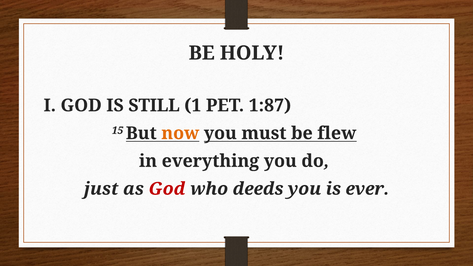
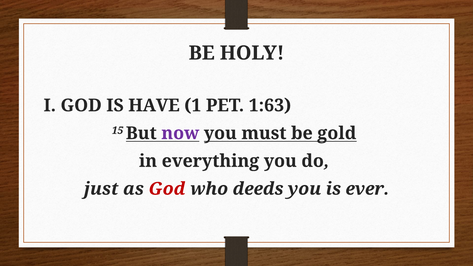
STILL: STILL -> HAVE (154, 105)
1:87: 1:87 -> 1:63 (270, 105)
now colour: orange -> purple (180, 133)
flew: flew -> gold (337, 133)
